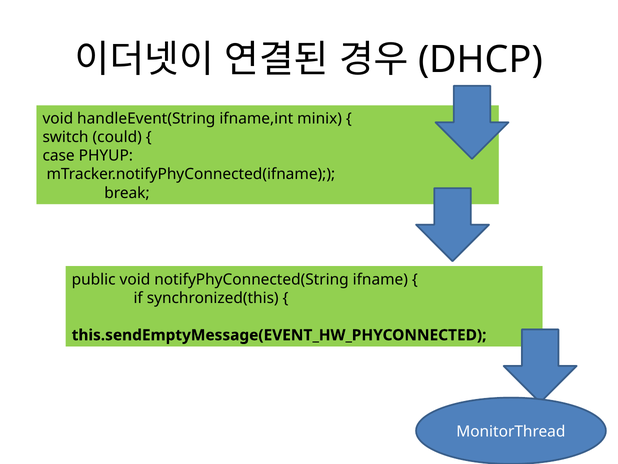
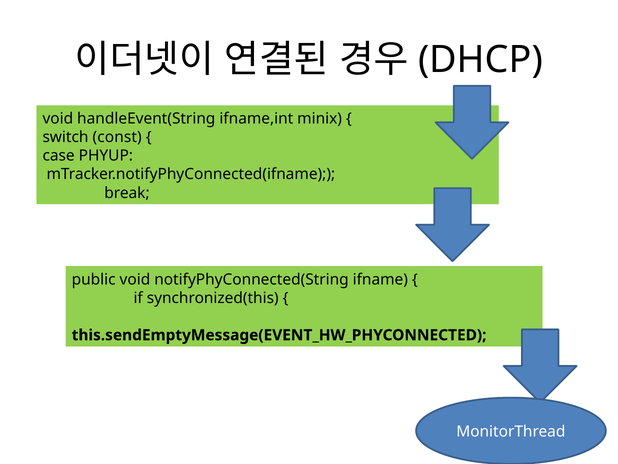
could: could -> const (117, 137)
